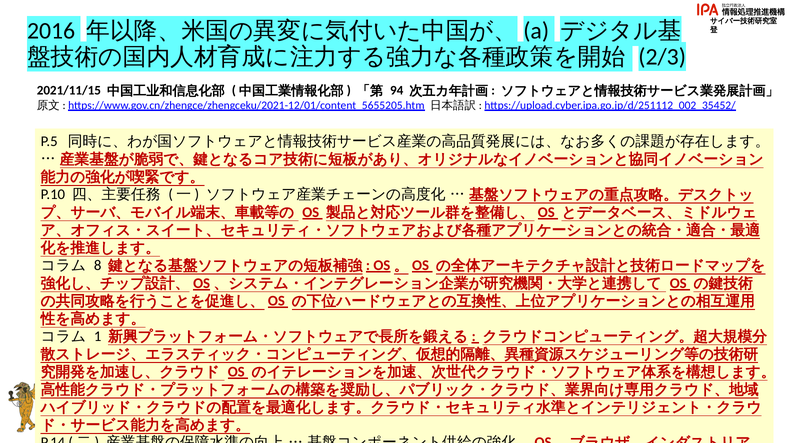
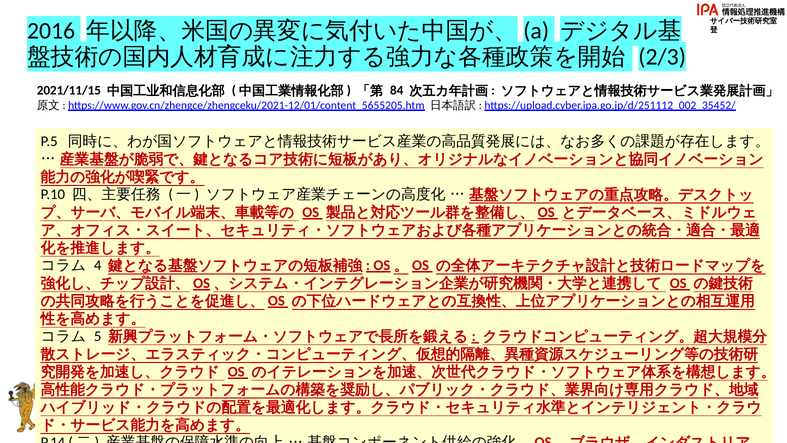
94: 94 -> 84 (397, 91)
8: 8 -> 4 (98, 265)
1: 1 -> 5 (98, 336)
